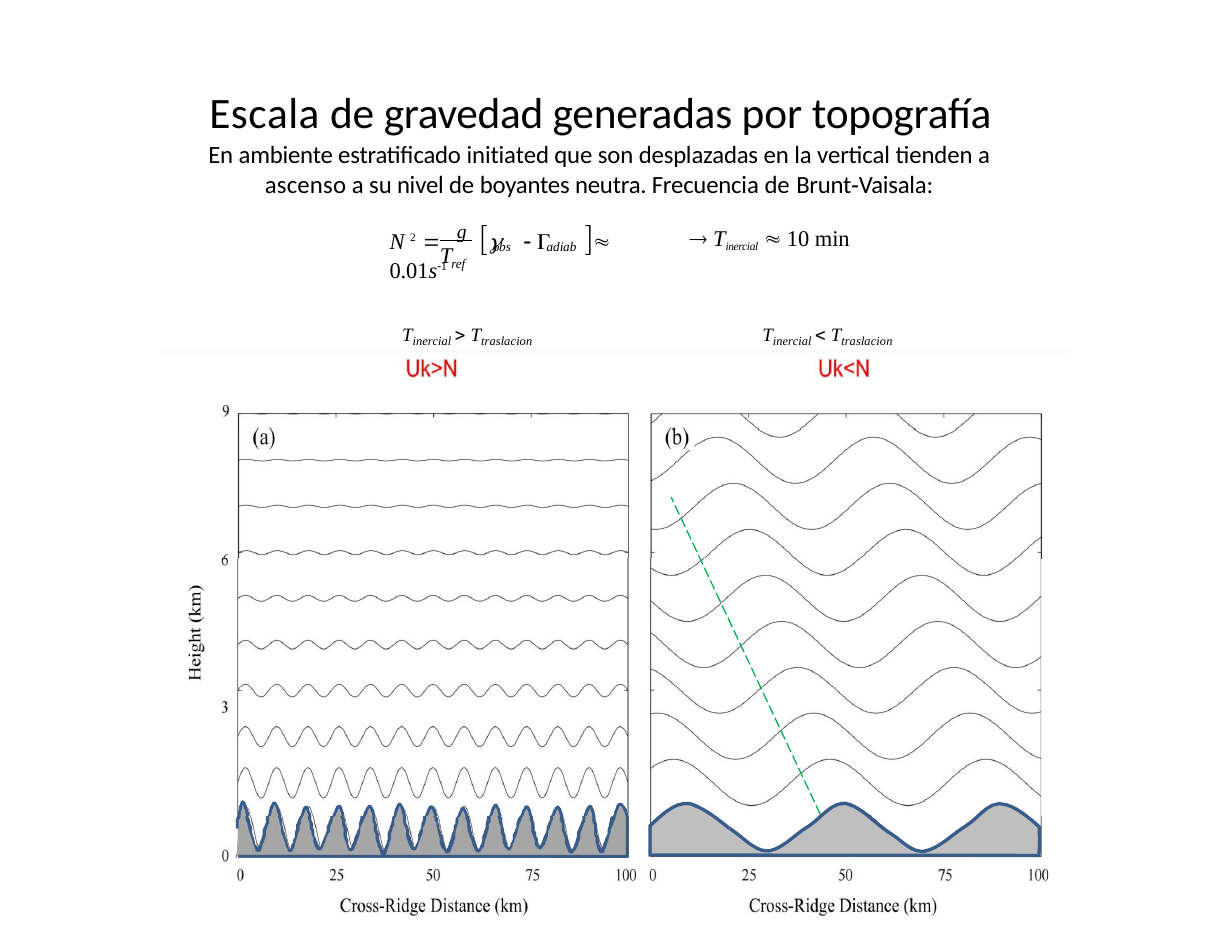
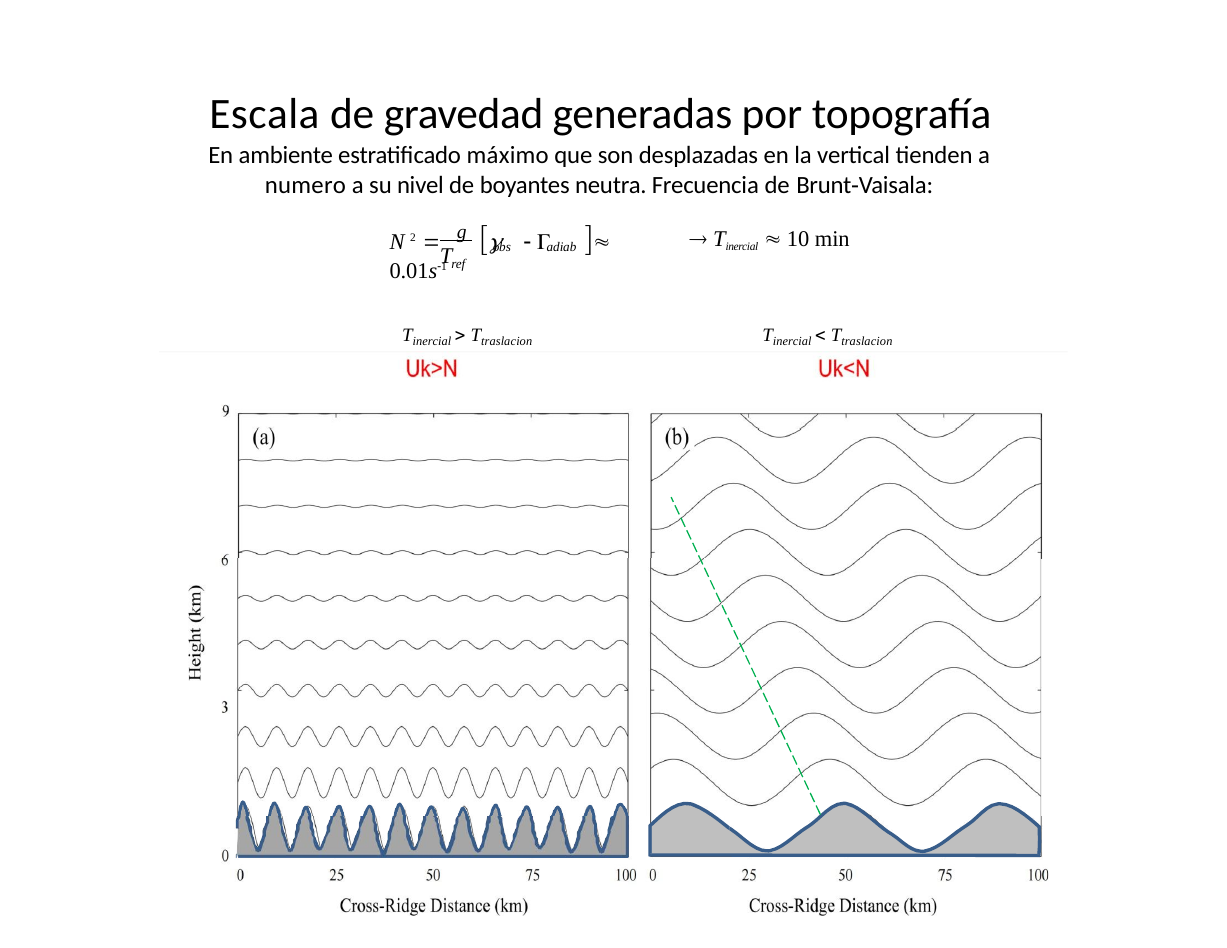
initiated: initiated -> máximo (508, 155)
ascenso: ascenso -> numero (305, 185)
